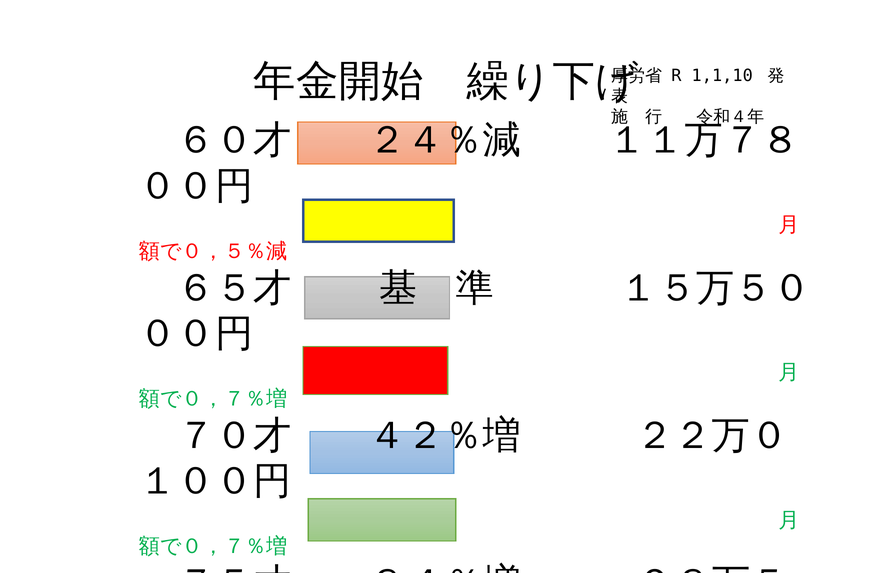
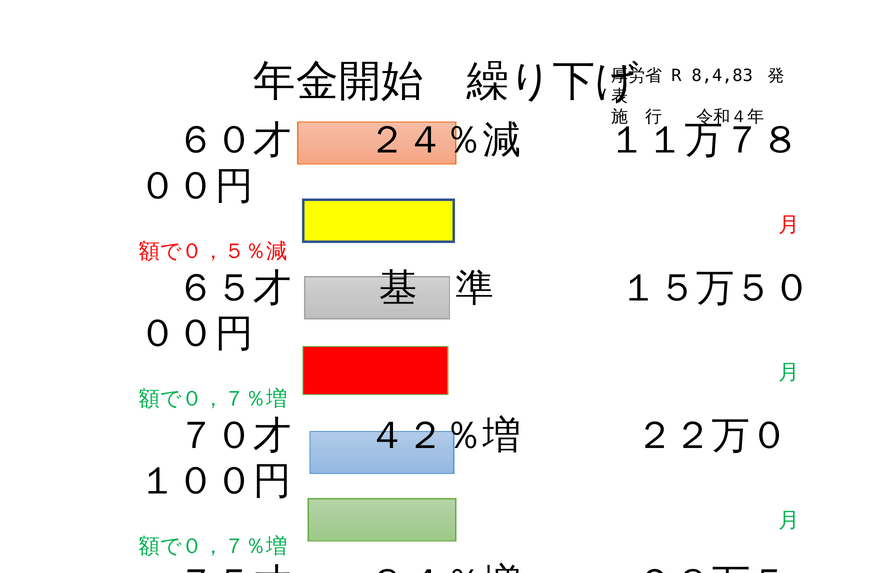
1,1,10: 1,1,10 -> 8,4,83 (722, 76)
